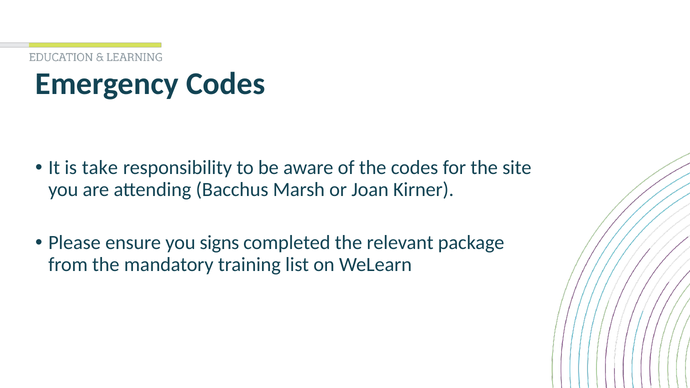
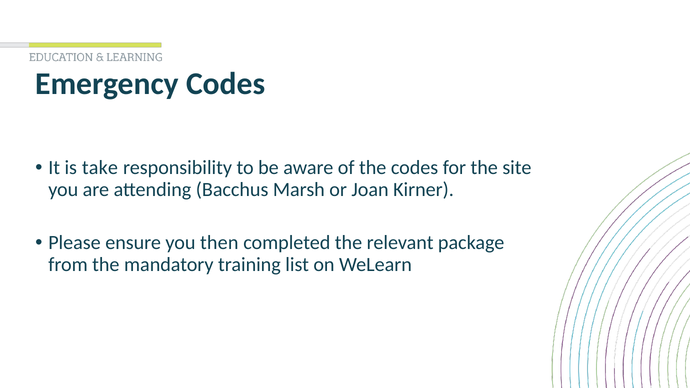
signs: signs -> then (219, 243)
